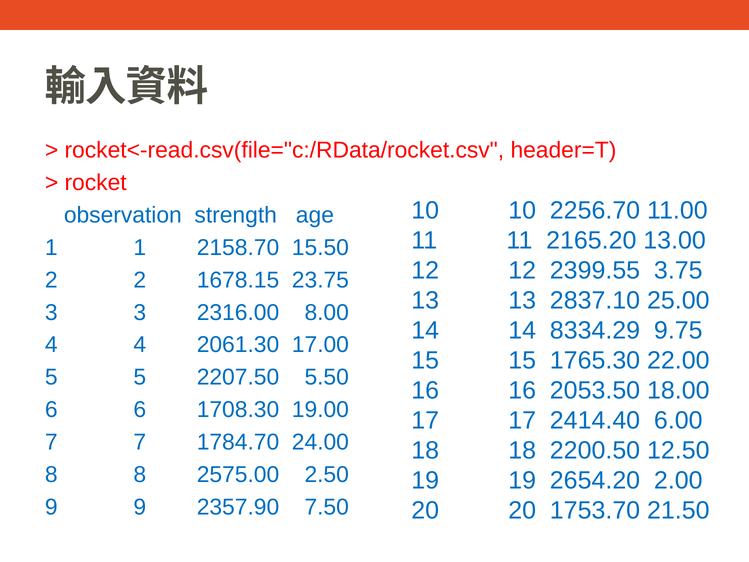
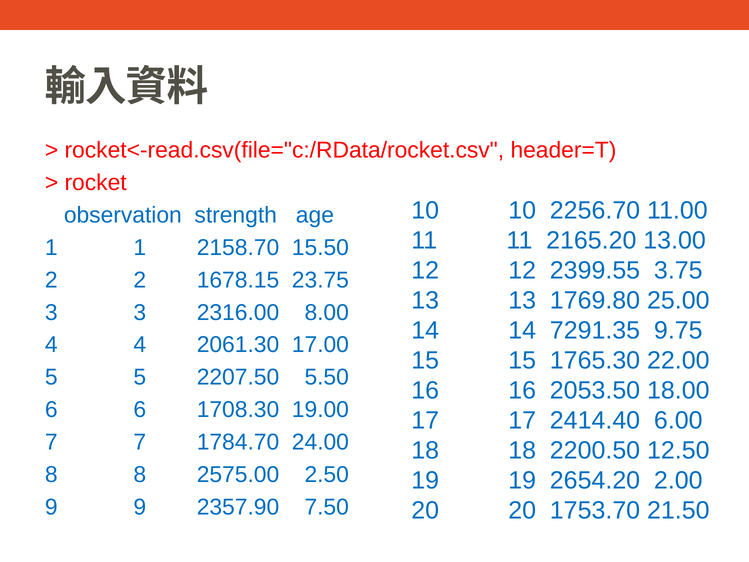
2837.10: 2837.10 -> 1769.80 (595, 300)
8334.29: 8334.29 -> 7291.35 (595, 330)
